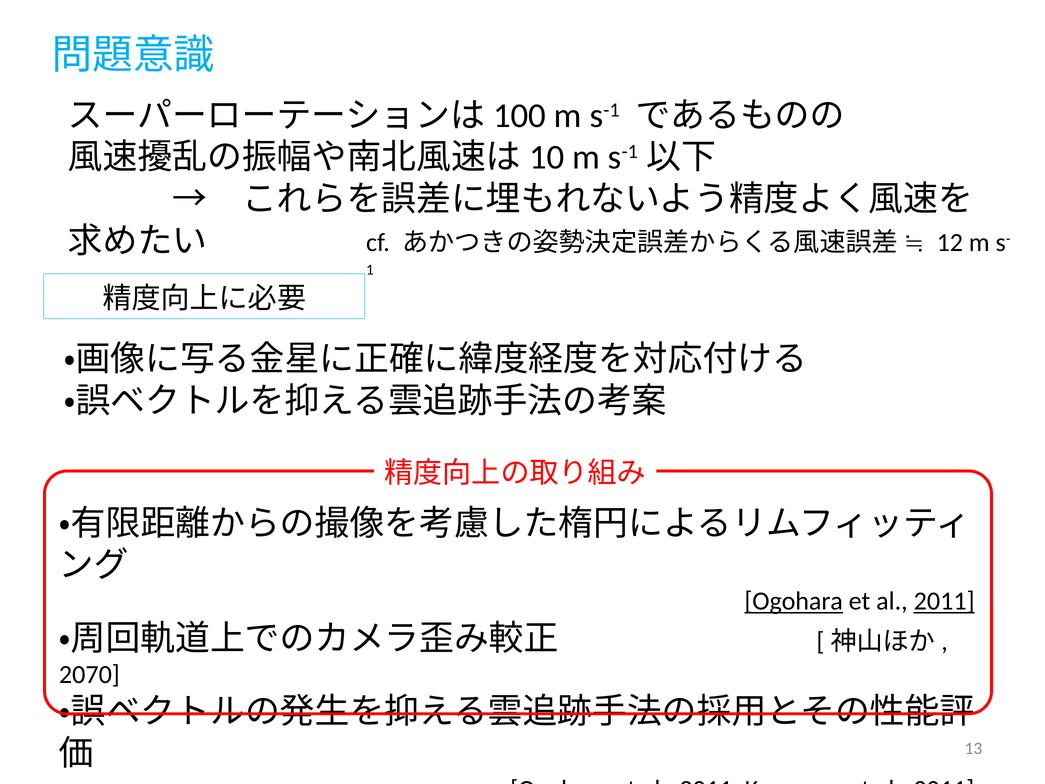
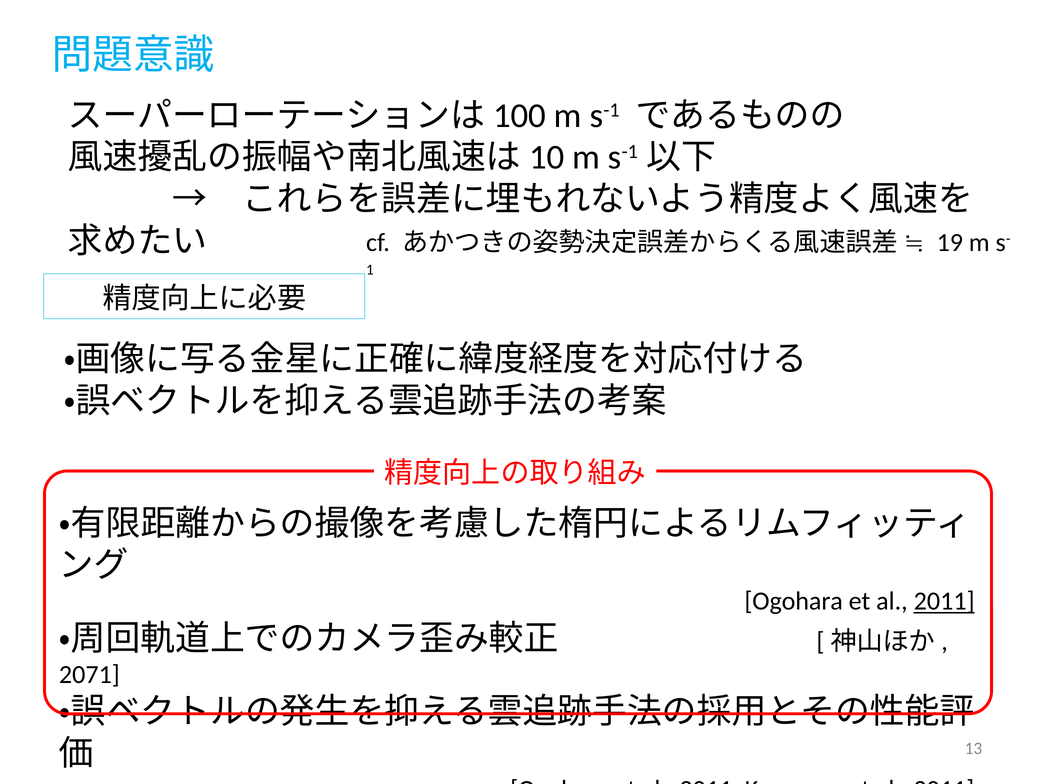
12: 12 -> 19 (950, 243)
Ogohara underline: present -> none (794, 601)
2070: 2070 -> 2071 (89, 674)
